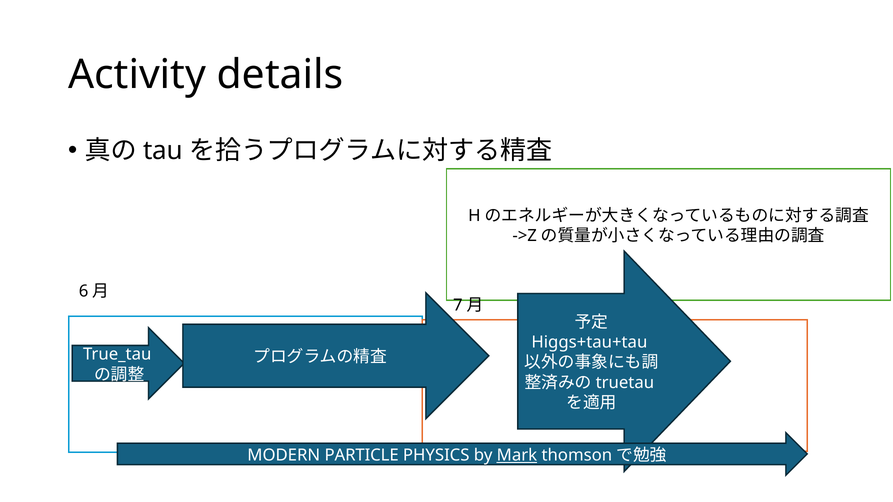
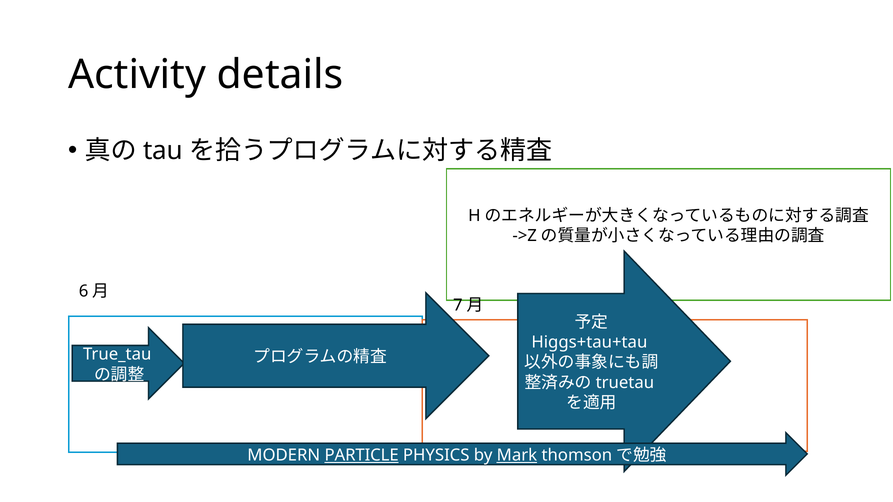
PARTICLE underline: none -> present (362, 455)
